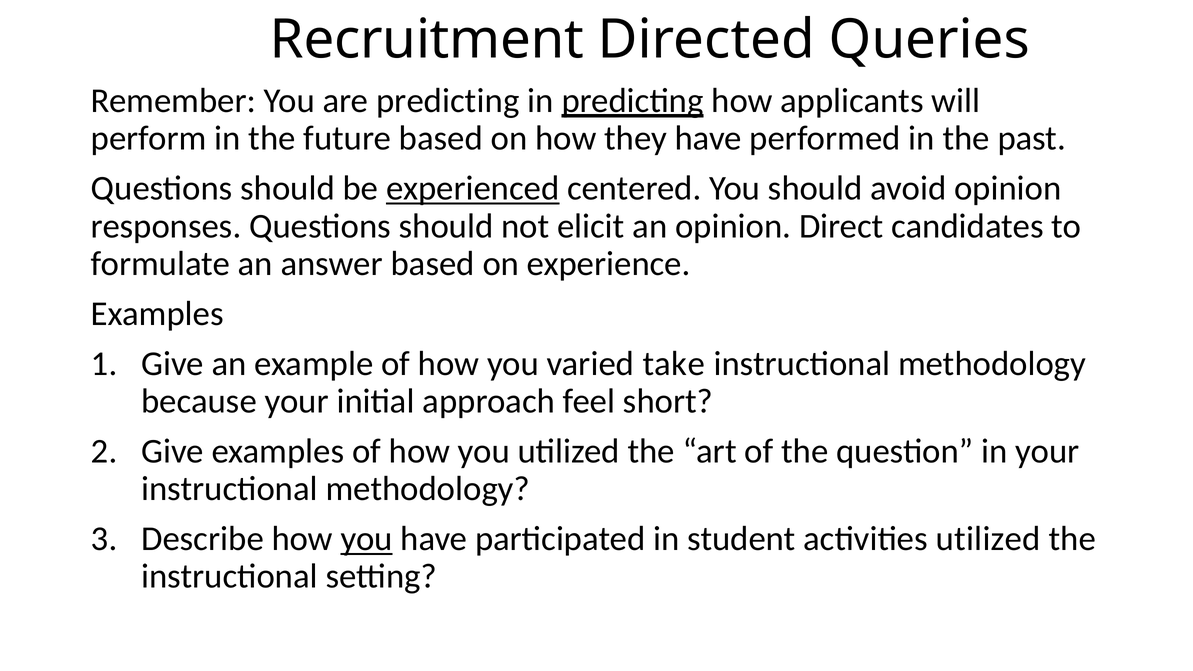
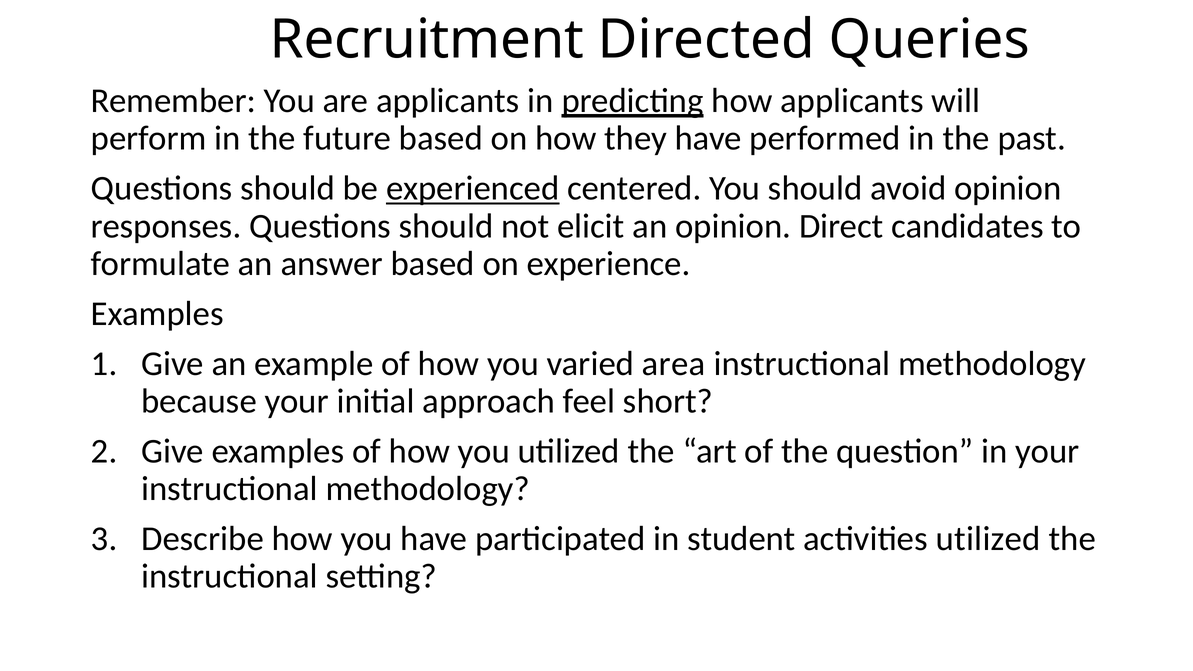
are predicting: predicting -> applicants (448, 101)
take: take -> area (674, 364)
you underline: present -> none (367, 539)
